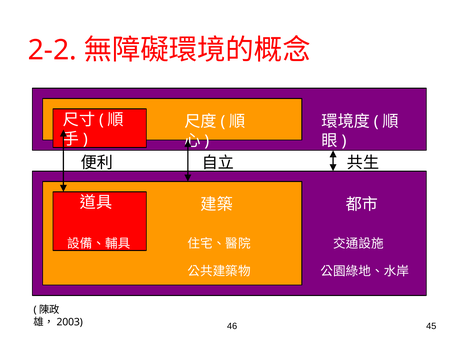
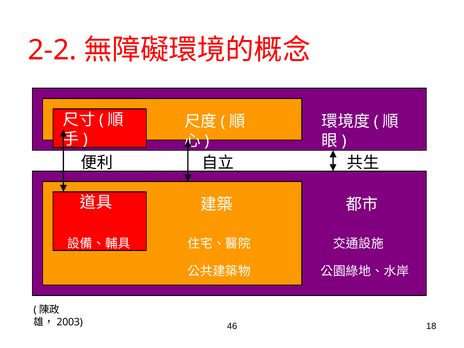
45: 45 -> 18 (431, 326)
